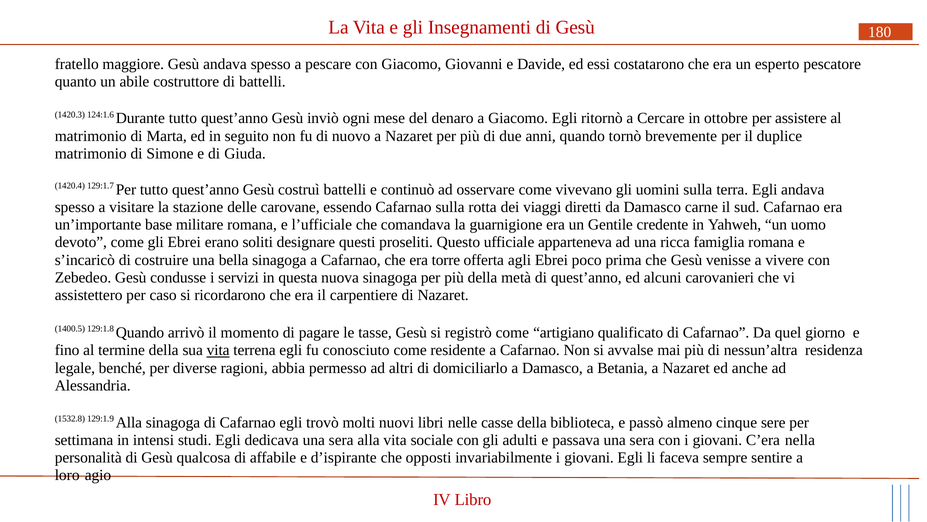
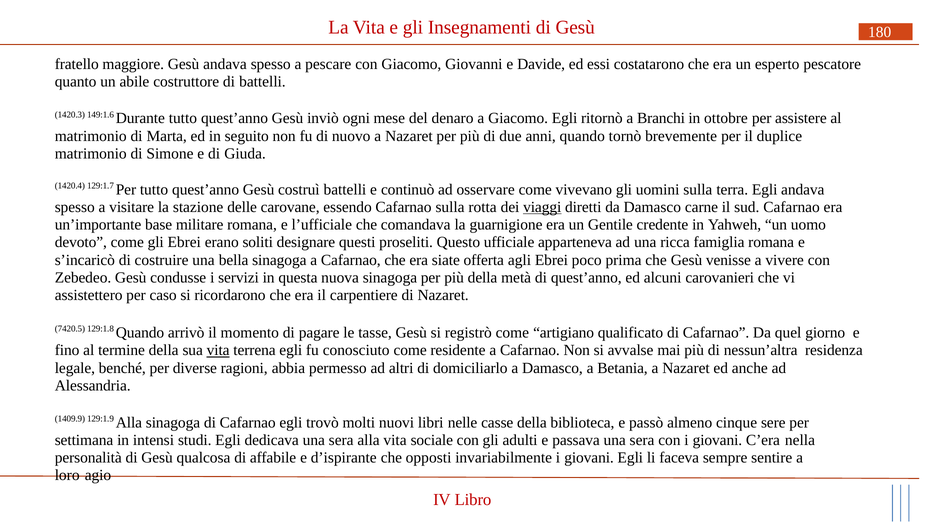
124:1.6: 124:1.6 -> 149:1.6 (100, 115)
Cercare: Cercare -> Branchi (661, 118)
viaggi underline: none -> present (542, 207)
torre: torre -> siate (446, 260)
1400.5: 1400.5 -> 7420.5 (70, 329)
1532.8: 1532.8 -> 1409.9 (70, 419)
